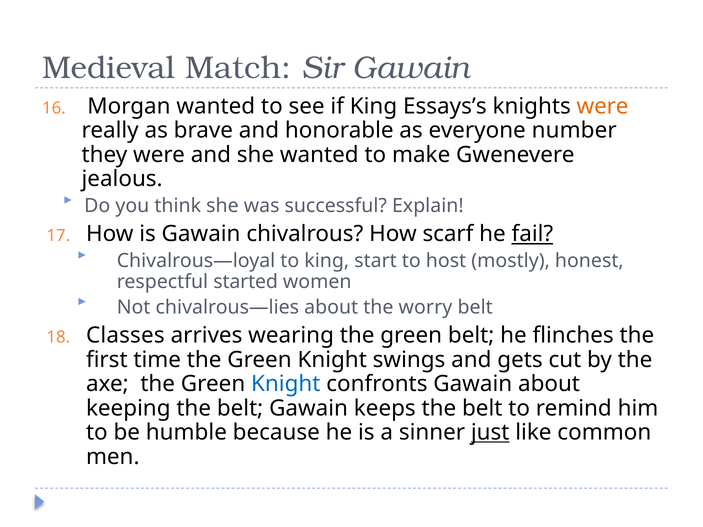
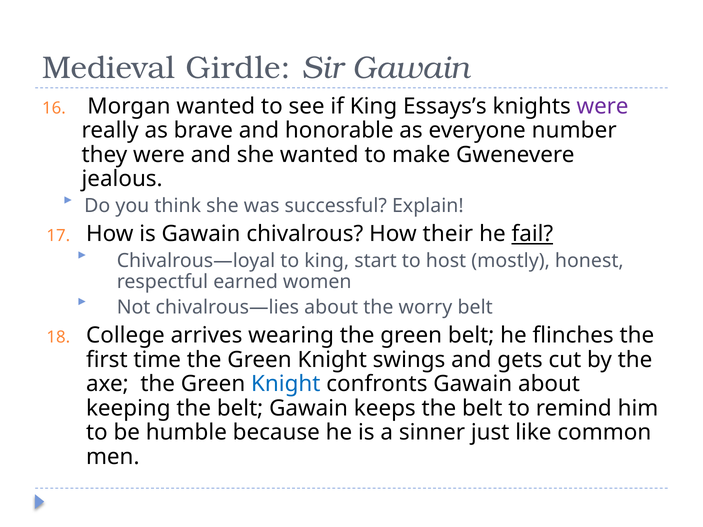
Match: Match -> Girdle (238, 68)
were colour: orange -> purple (603, 106)
scarf: scarf -> their (448, 234)
started: started -> earned (246, 282)
Classes: Classes -> College (125, 336)
just underline: present -> none (490, 433)
